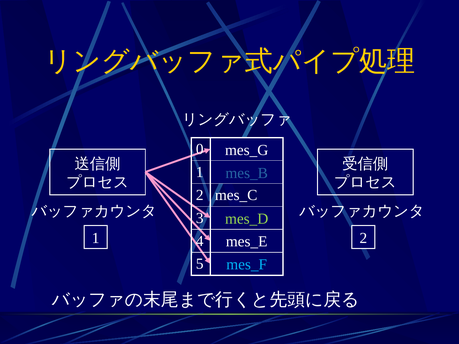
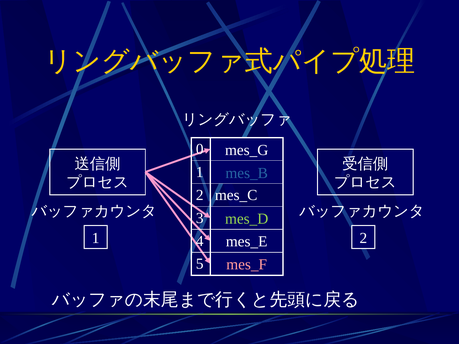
mes_F colour: light blue -> pink (247, 265)
